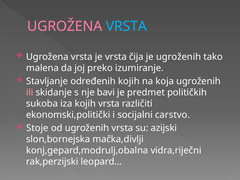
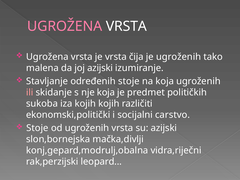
VRSTA colour: light blue -> white (126, 26)
joj preko: preko -> azijski (100, 68)
određenih kojih: kojih -> stoje (129, 81)
nje bavi: bavi -> koja (106, 92)
kojih vrsta: vrsta -> kojih (109, 104)
